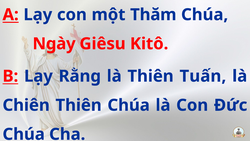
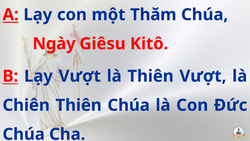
Lạy Rằng: Rằng -> Vượt (80, 76)
Thiên Tuấn: Tuấn -> Vượt (203, 76)
